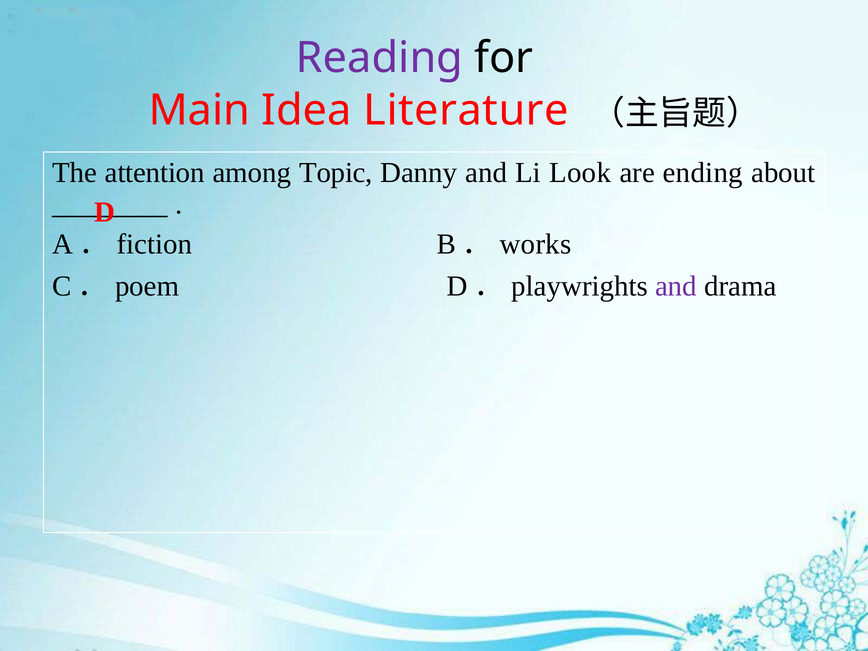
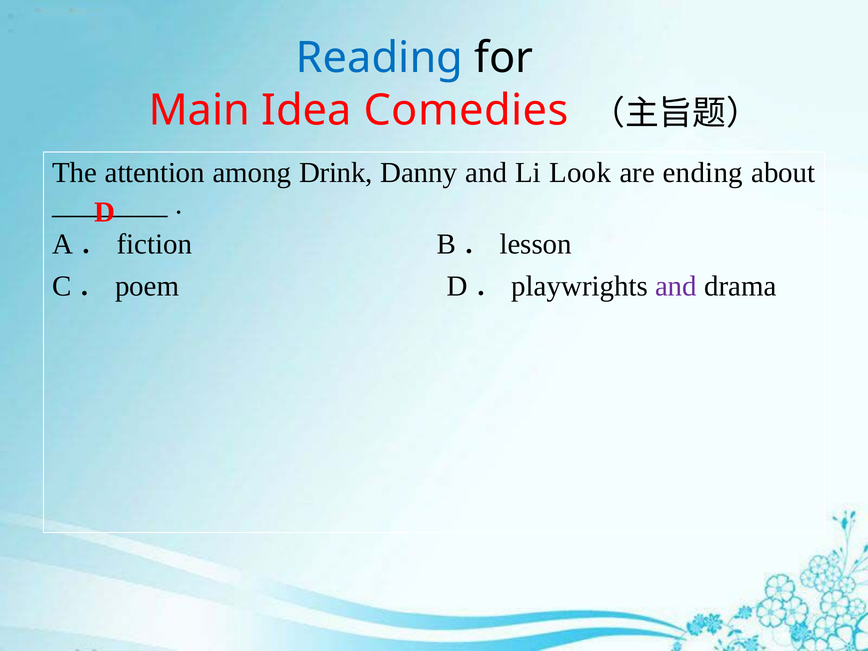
Reading colour: purple -> blue (379, 58)
Literature: Literature -> Comedies (466, 110)
Topic: Topic -> Drink (336, 172)
works: works -> lesson (536, 244)
